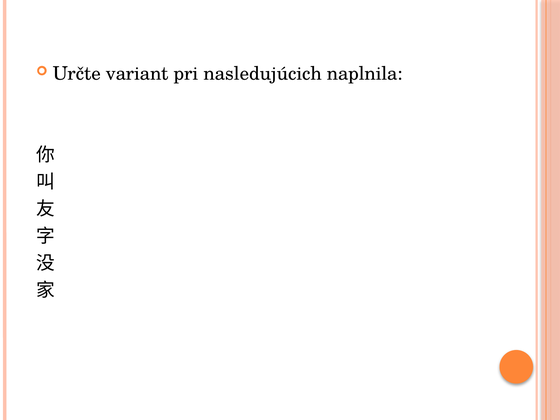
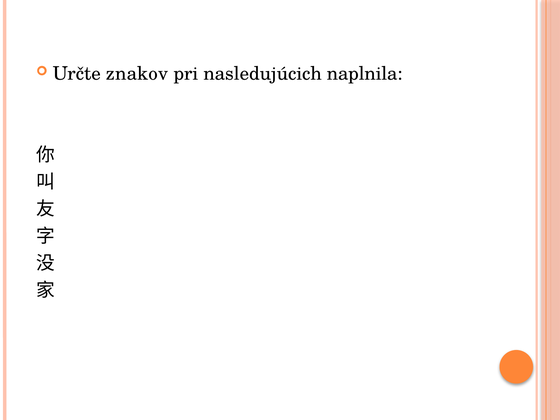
variant: variant -> znakov (137, 74)
